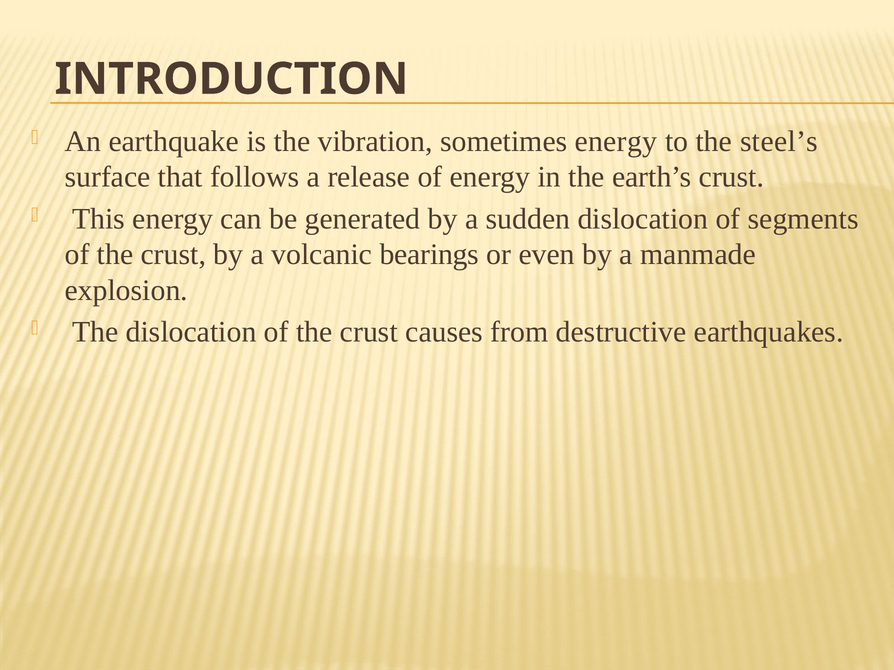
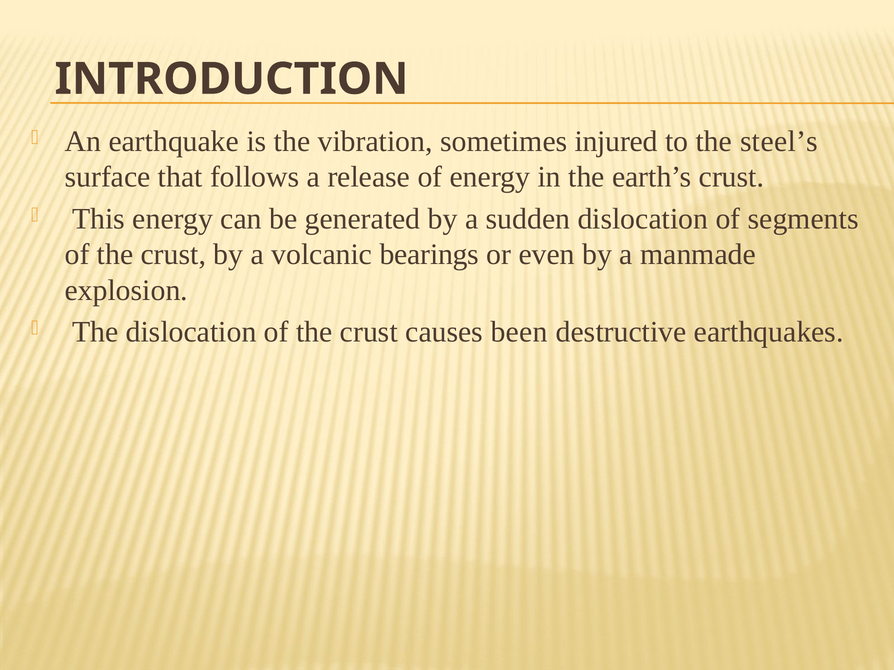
sometimes energy: energy -> injured (616, 141)
from: from -> been (519, 332)
